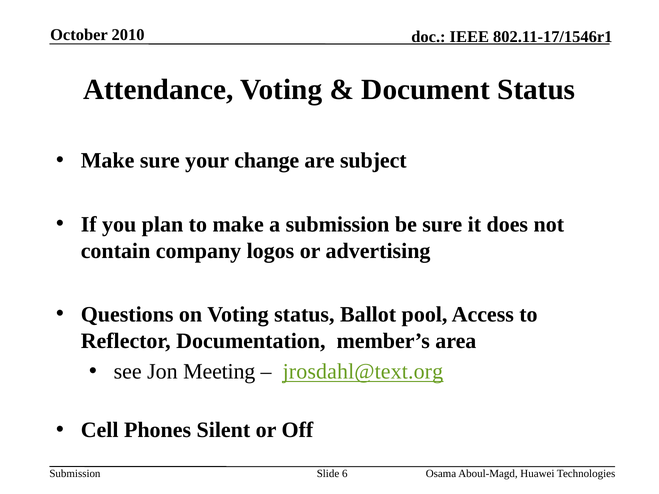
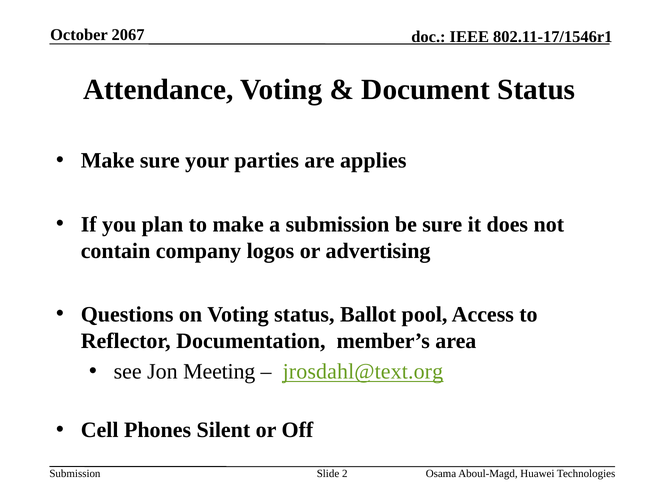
2010: 2010 -> 2067 (128, 35)
change: change -> parties (267, 161)
subject: subject -> applies (373, 161)
6: 6 -> 2 (345, 474)
